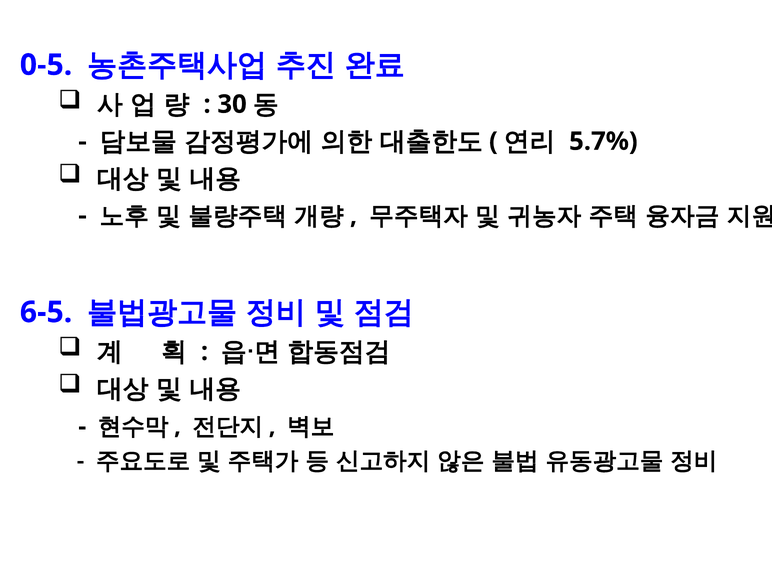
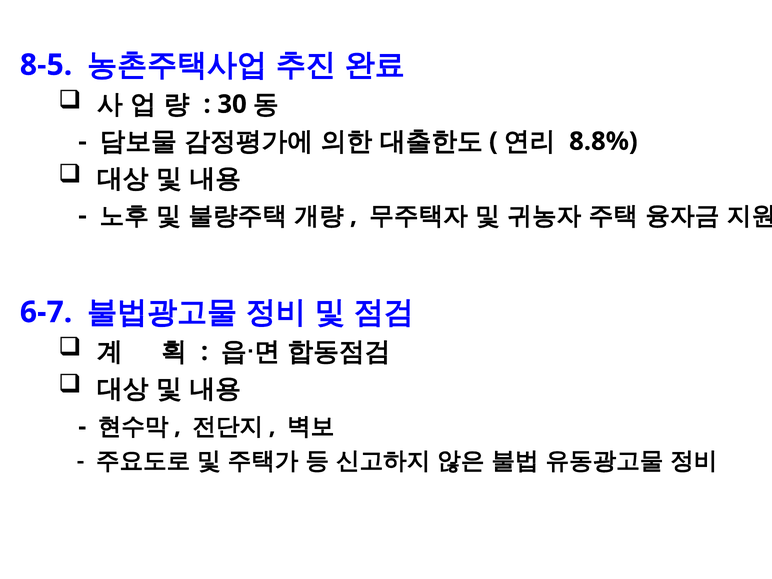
0-5: 0-5 -> 8-5 (46, 65)
5.7%: 5.7% -> 8.8% (603, 141)
6-5: 6-5 -> 6-7 (46, 312)
